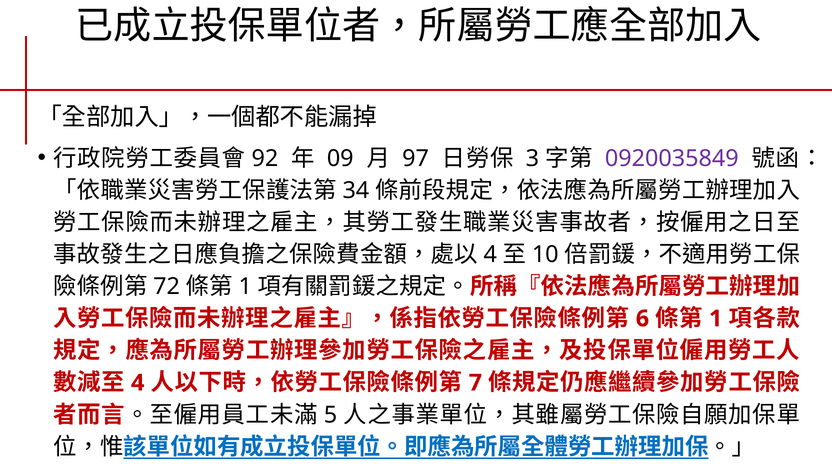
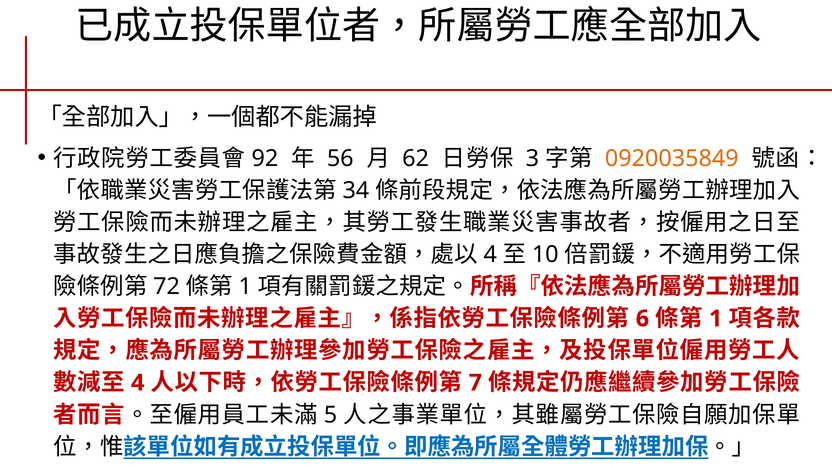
09: 09 -> 56 (340, 158)
97: 97 -> 62 (416, 158)
0920035849 colour: purple -> orange (672, 158)
